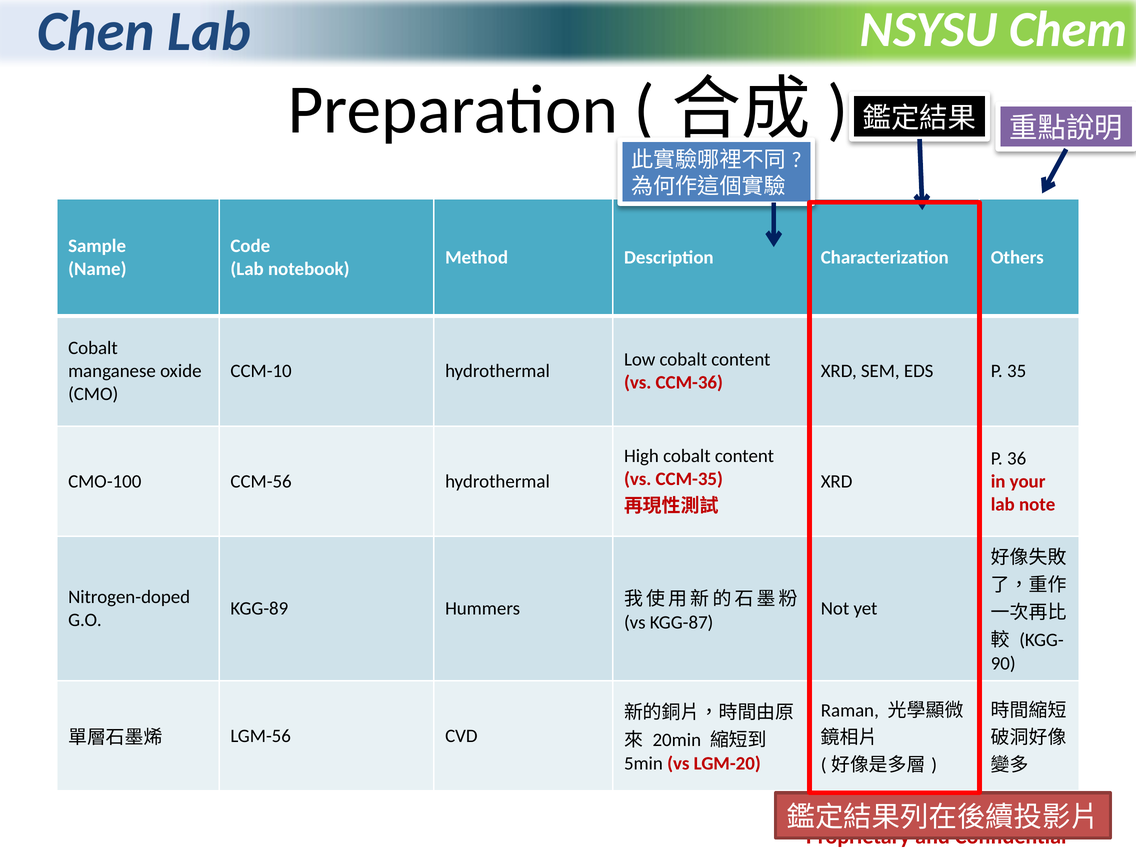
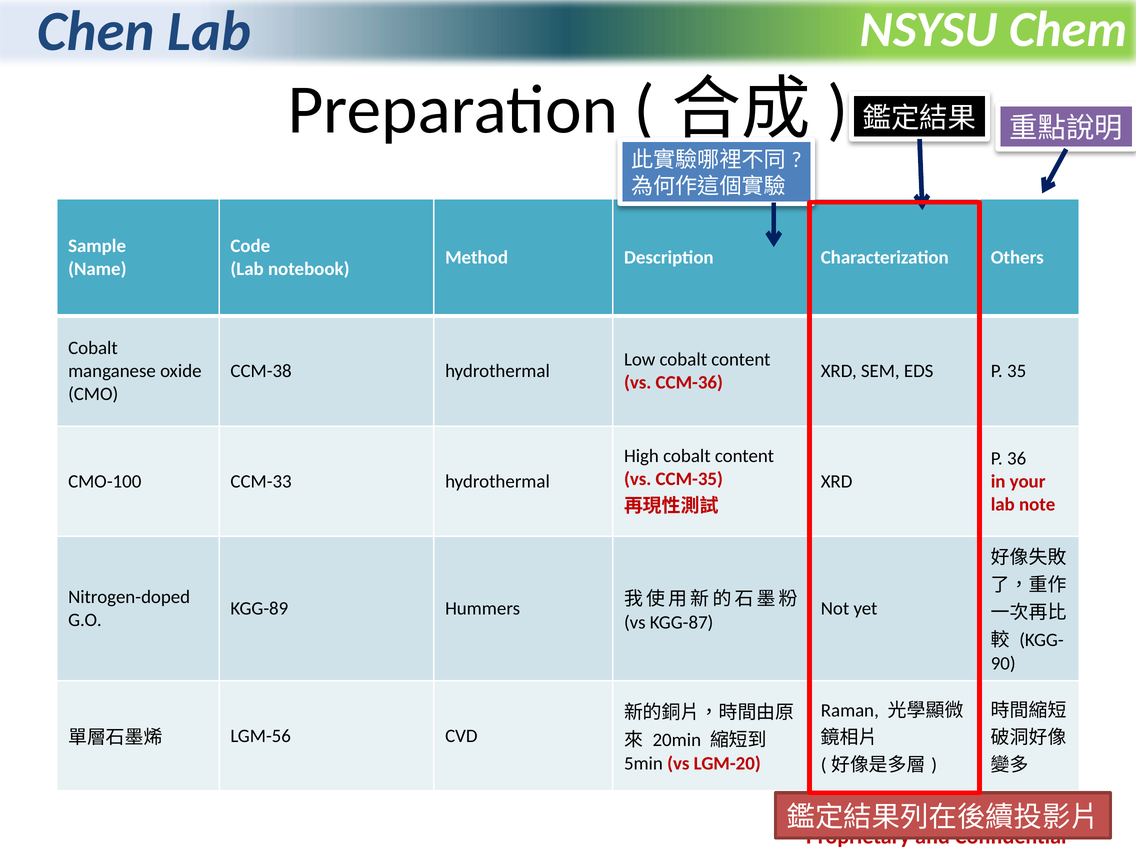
CCM-10: CCM-10 -> CCM-38 (261, 371)
CCM-56: CCM-56 -> CCM-33 (261, 481)
